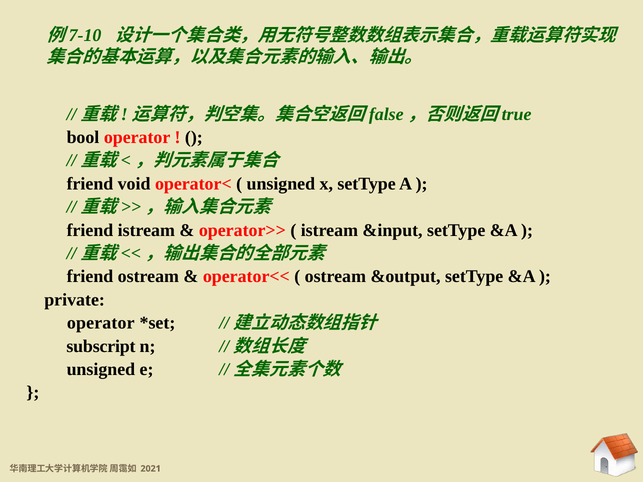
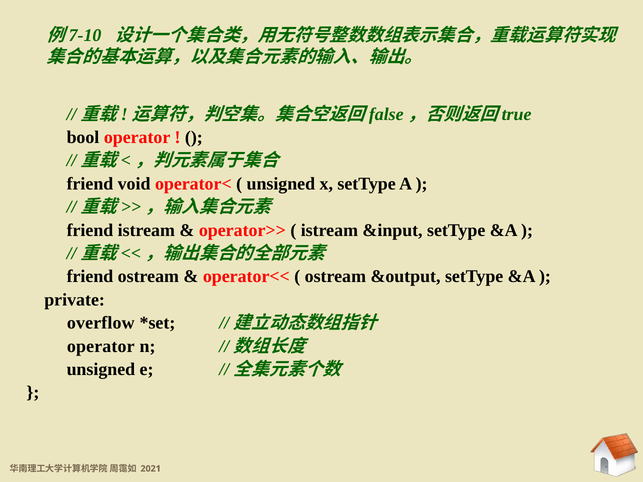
operator: operator -> overflow (101, 323)
subscript: subscript -> operator (101, 346)
